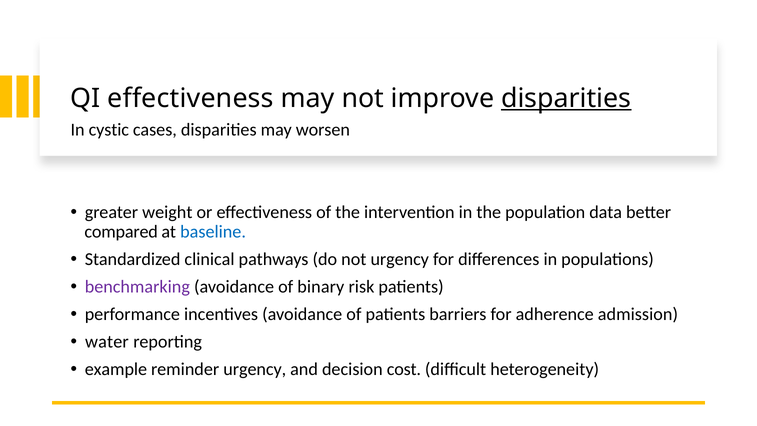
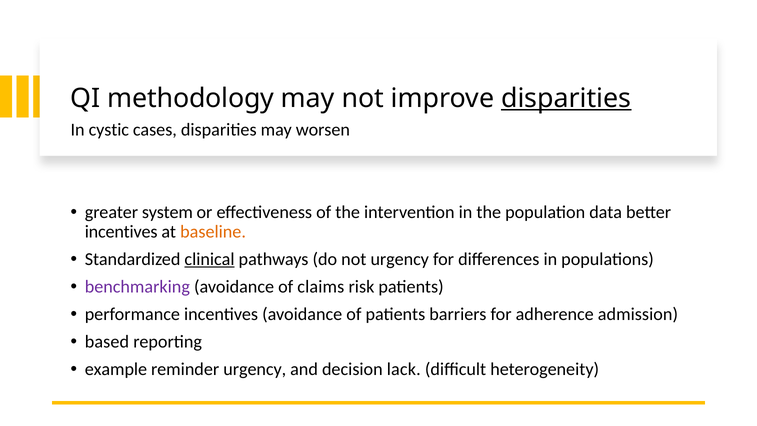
QI effectiveness: effectiveness -> methodology (191, 98)
weight: weight -> system (167, 212)
compared: compared -> incentives (121, 232)
baseline colour: blue -> orange (213, 232)
clinical underline: none -> present (210, 259)
binary: binary -> claims (321, 287)
water: water -> based (107, 342)
cost: cost -> lack (404, 369)
